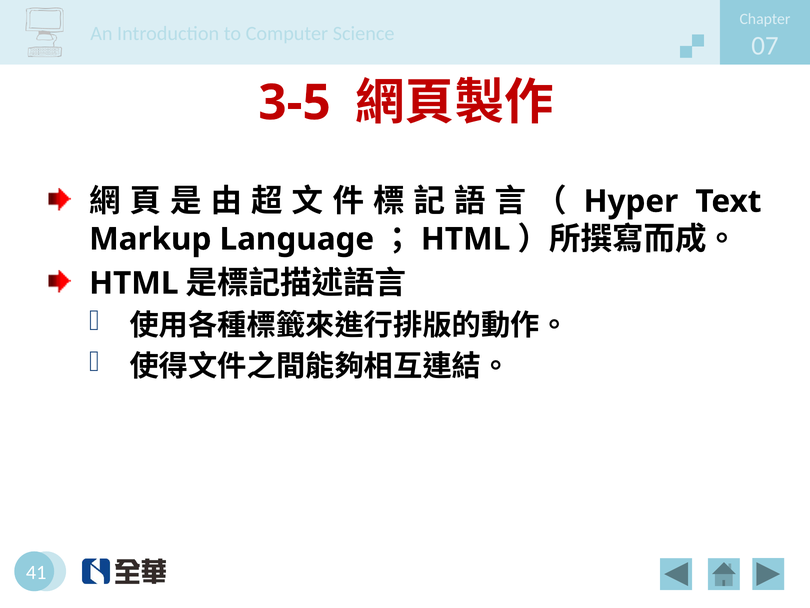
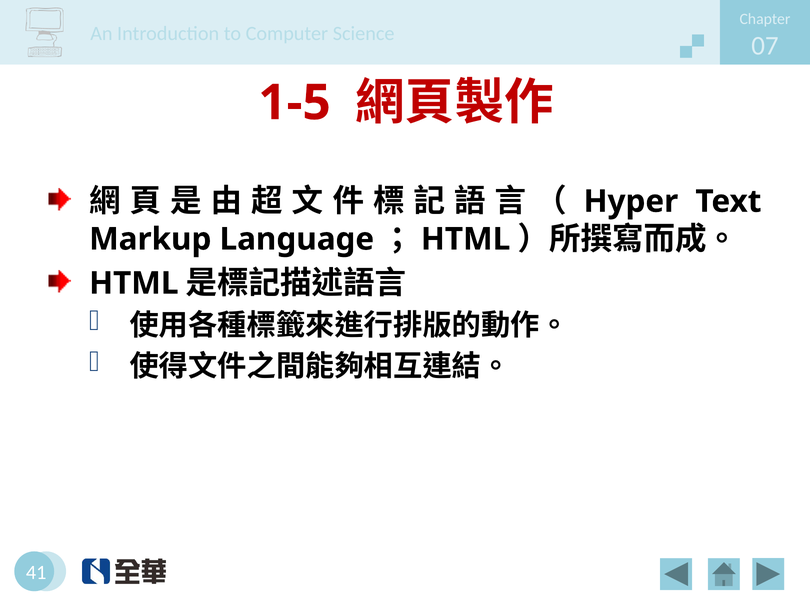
3-5: 3-5 -> 1-5 (295, 103)
